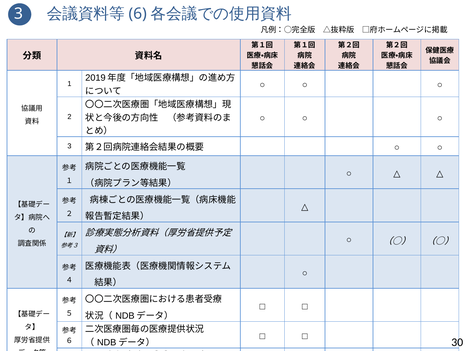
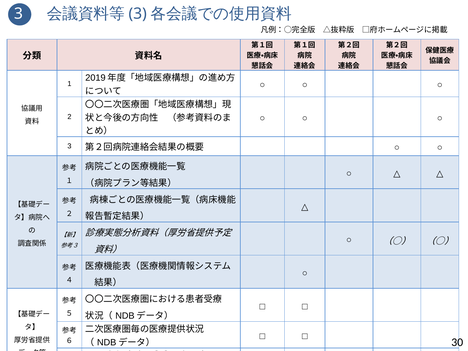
6: 6 -> 3 (138, 14)
